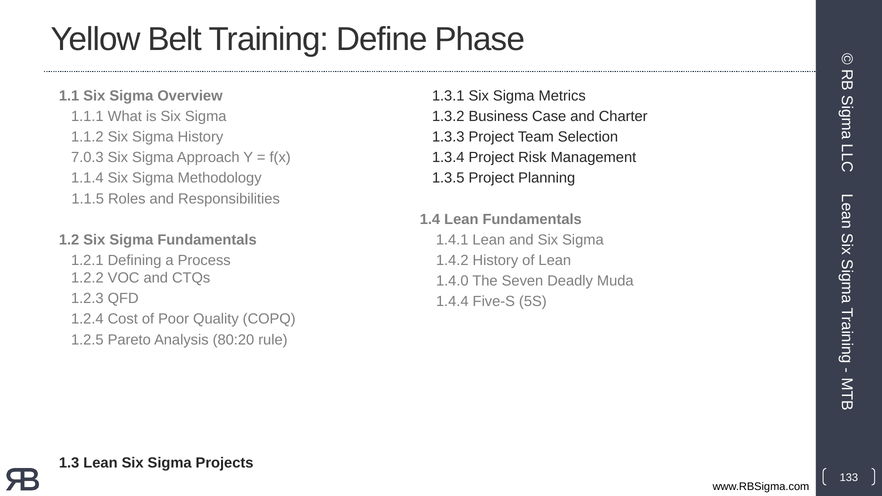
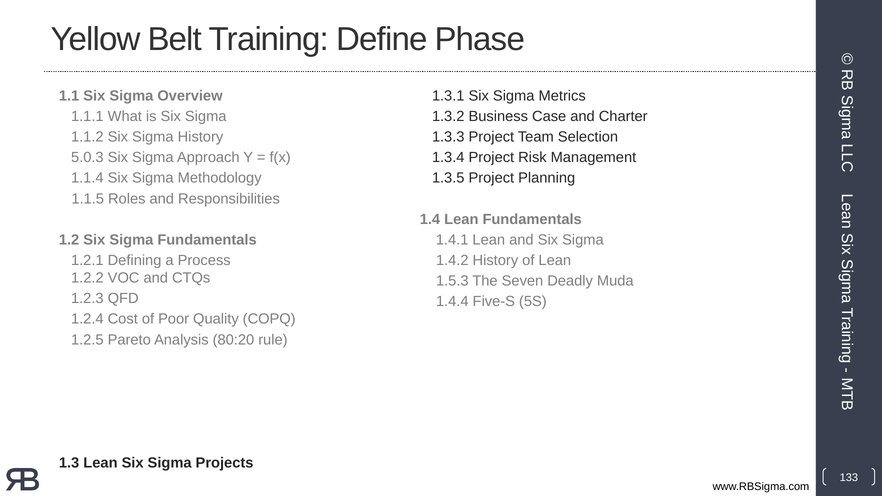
7.0.3: 7.0.3 -> 5.0.3 (87, 158)
1.4.0: 1.4.0 -> 1.5.3 (452, 281)
